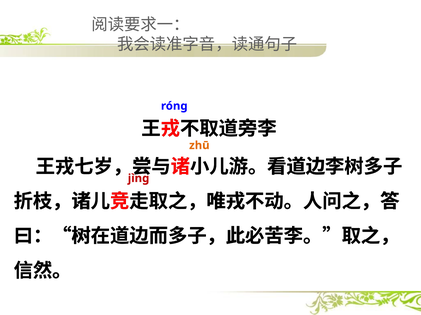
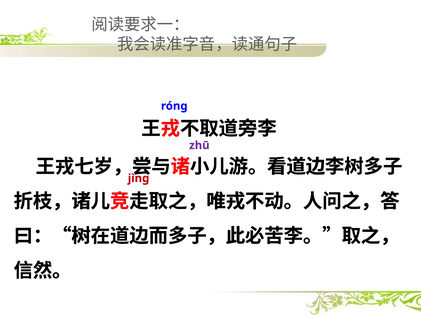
zhū colour: orange -> purple (199, 146)
